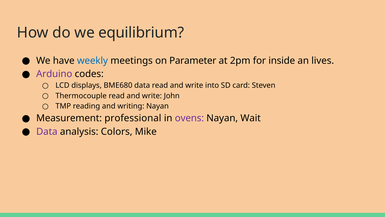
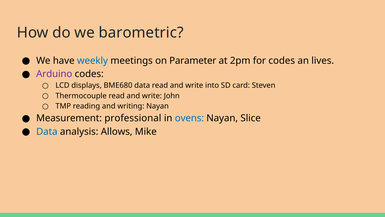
equilibrium: equilibrium -> barometric (141, 33)
for inside: inside -> codes (282, 61)
ovens colour: purple -> blue (189, 118)
Wait: Wait -> Slice (251, 118)
Data colour: purple -> blue (47, 131)
Colors: Colors -> Allows (117, 131)
